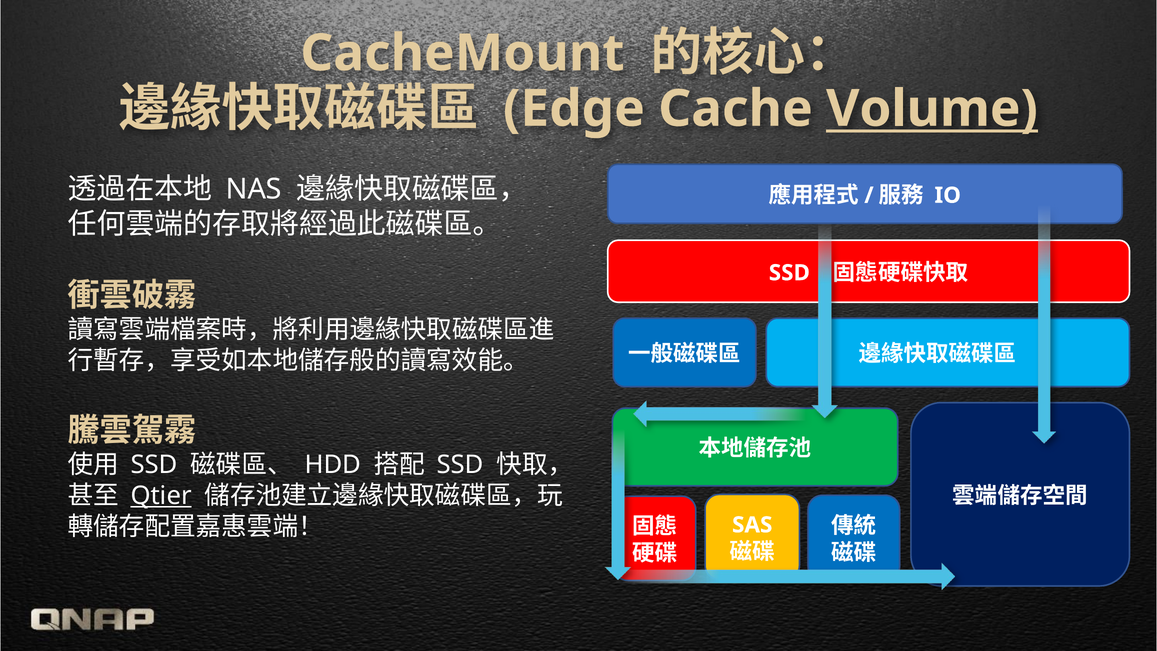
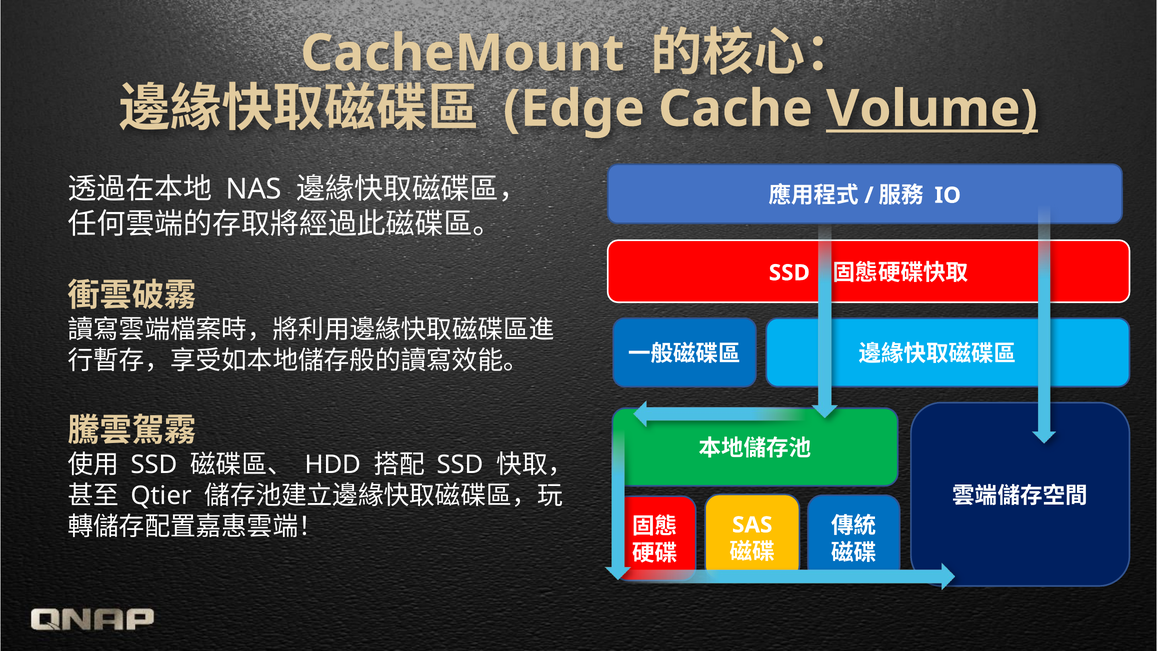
Qtier underline: present -> none (161, 496)
